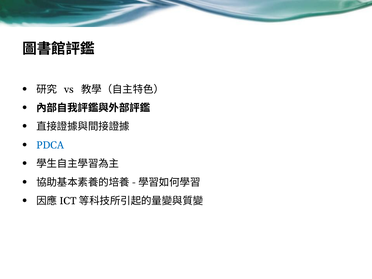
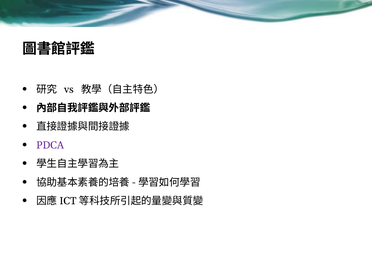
PDCA colour: blue -> purple (50, 145)
